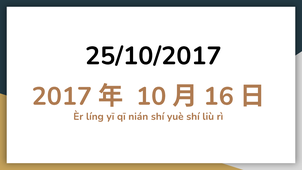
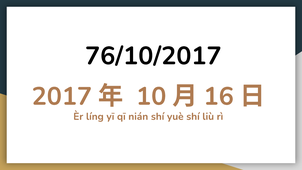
25/10/2017: 25/10/2017 -> 76/10/2017 (153, 56)
